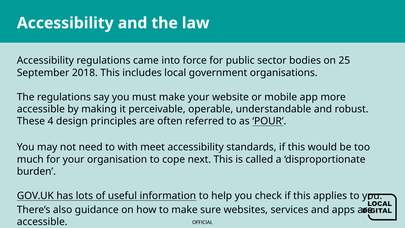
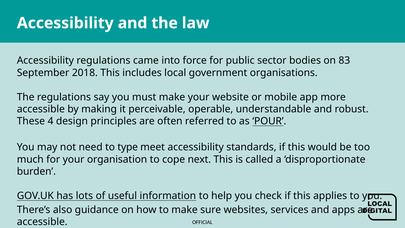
25: 25 -> 83 (344, 60)
with: with -> type (128, 147)
